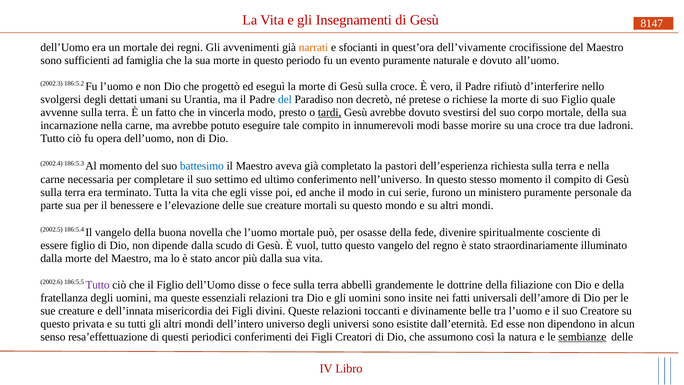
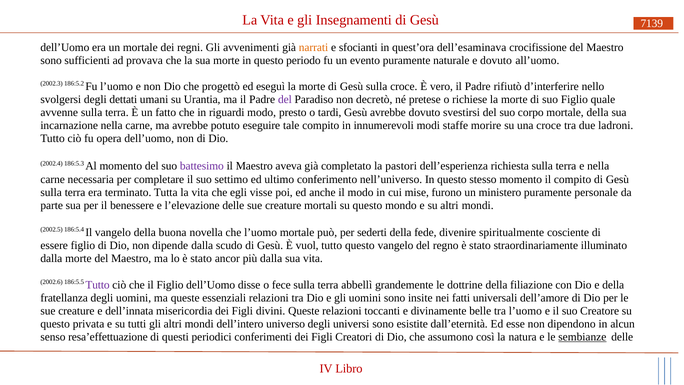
8147: 8147 -> 7139 (652, 24)
dell’vivamente: dell’vivamente -> dell’esaminava (472, 47)
famiglia: famiglia -> provava (145, 60)
del colour: blue -> purple (285, 100)
vincerla: vincerla -> riguardi (227, 113)
tardi underline: present -> none (330, 113)
basse: basse -> staffe (455, 126)
battesimo colour: blue -> purple (202, 166)
serie: serie -> mise (417, 193)
osasse: osasse -> sederti (372, 233)
